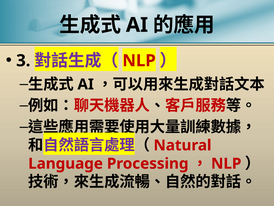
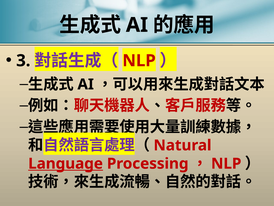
Language underline: none -> present (66, 163)
